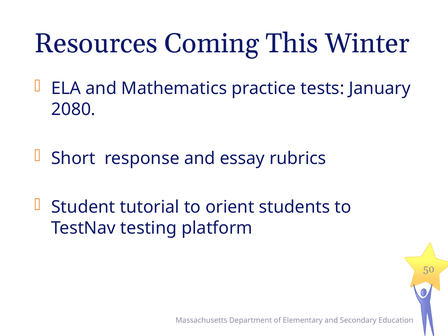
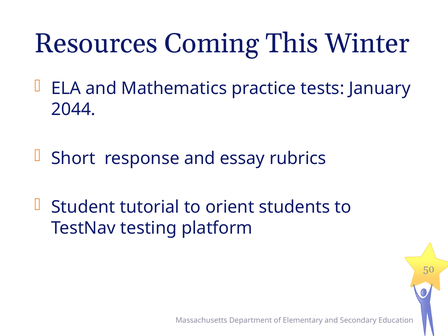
2080: 2080 -> 2044 (73, 109)
